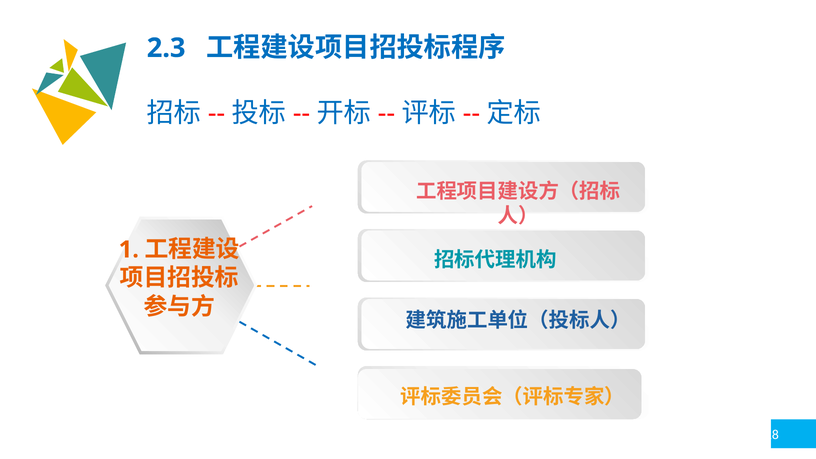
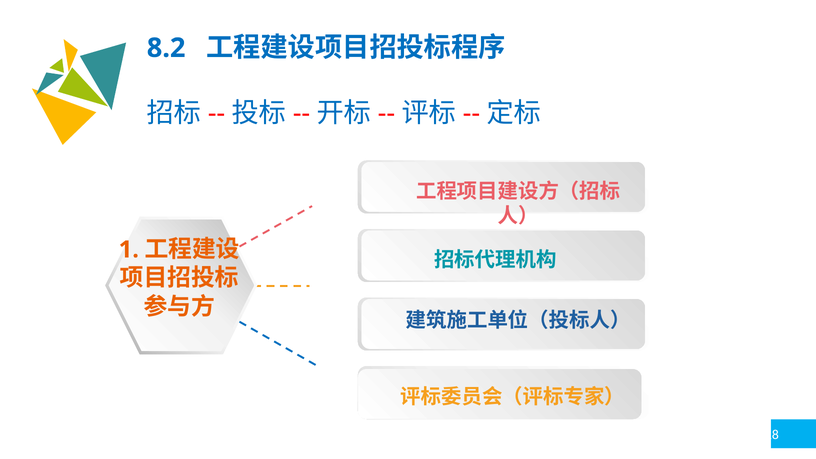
2.3: 2.3 -> 8.2 (166, 48)
